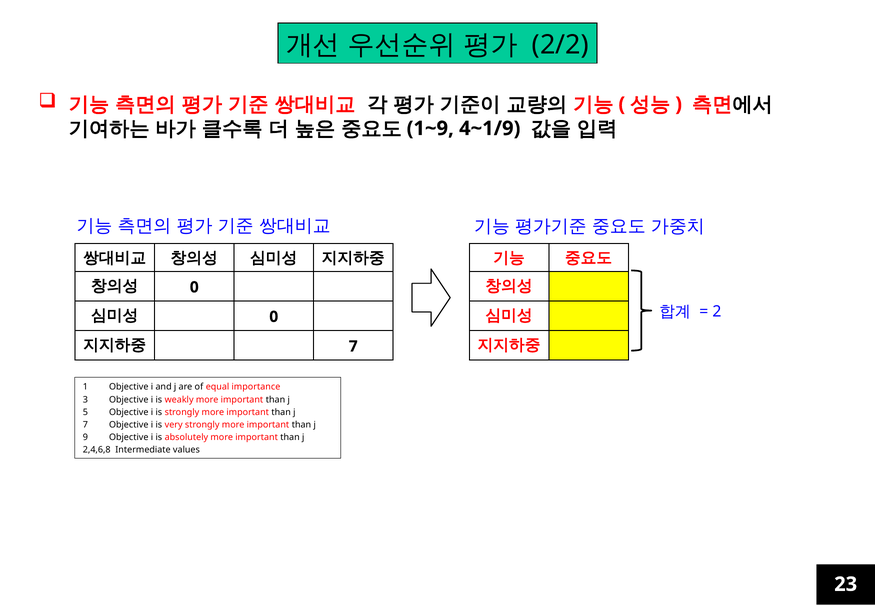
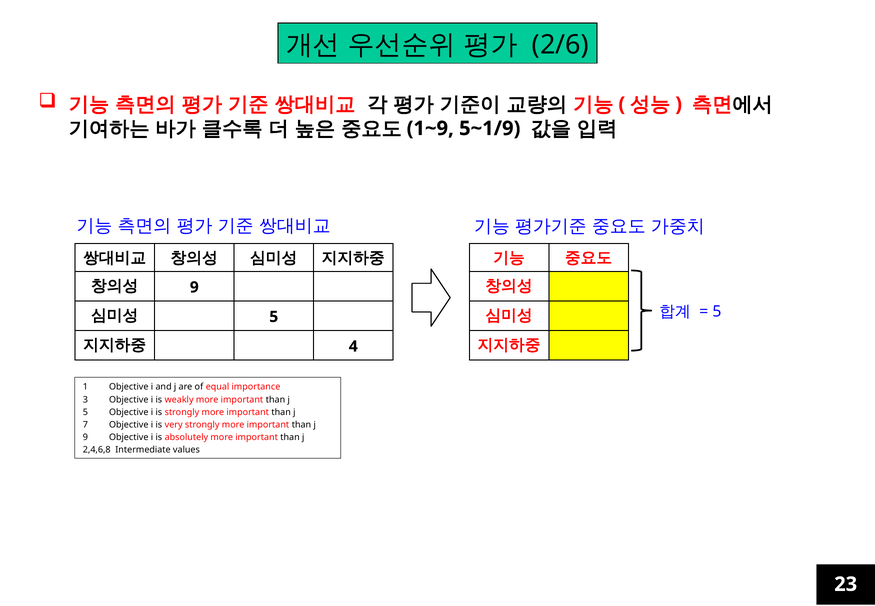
2/2: 2/2 -> 2/6 (560, 45)
4~1/9: 4~1/9 -> 5~1/9 (490, 128)
0: 0 -> 9 (194, 287)
2: 2 -> 5 (717, 311)
0: 0 -> 5 (274, 317)
7: 7 -> 4 (353, 346)
